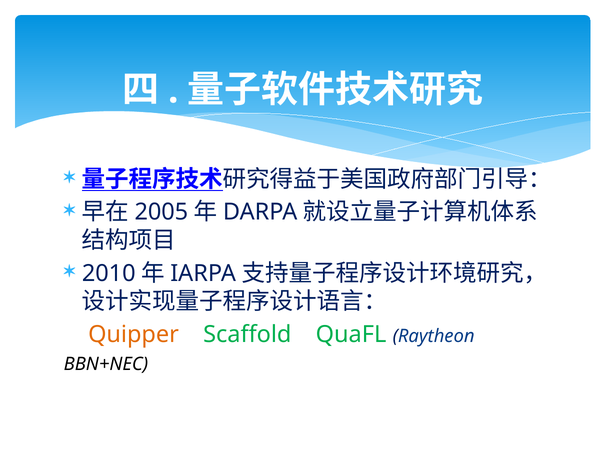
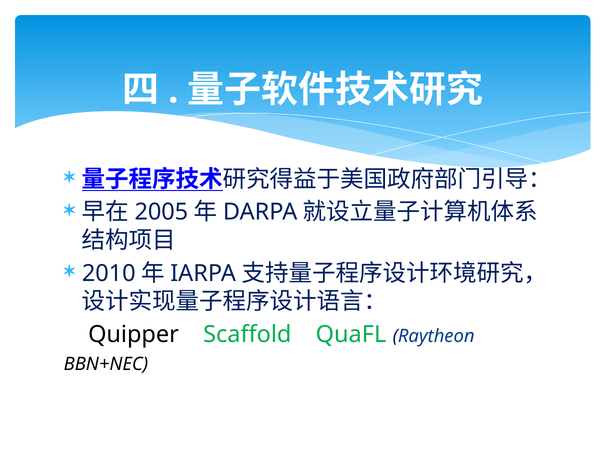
Quipper colour: orange -> black (134, 334)
